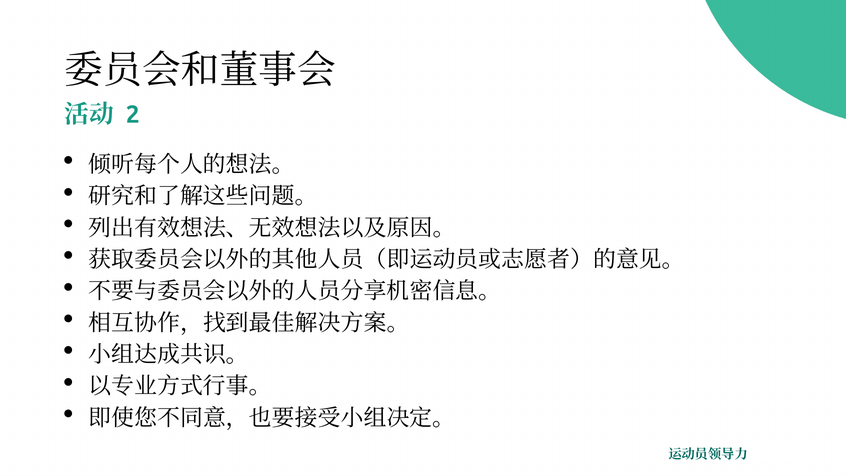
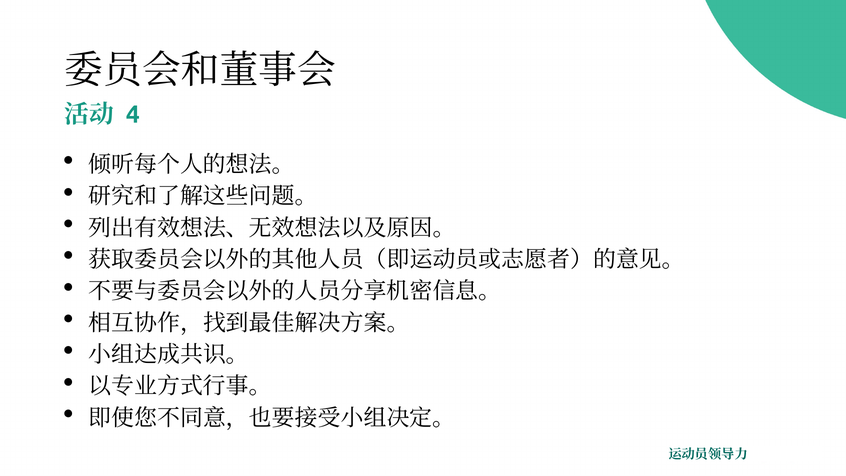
2: 2 -> 4 (133, 115)
